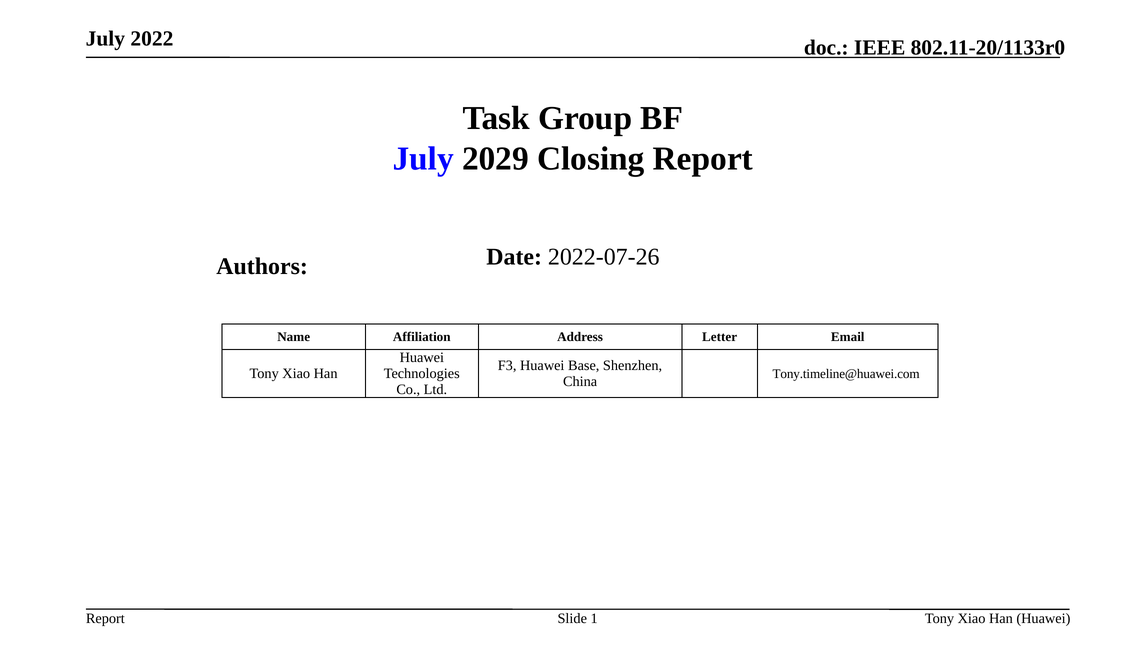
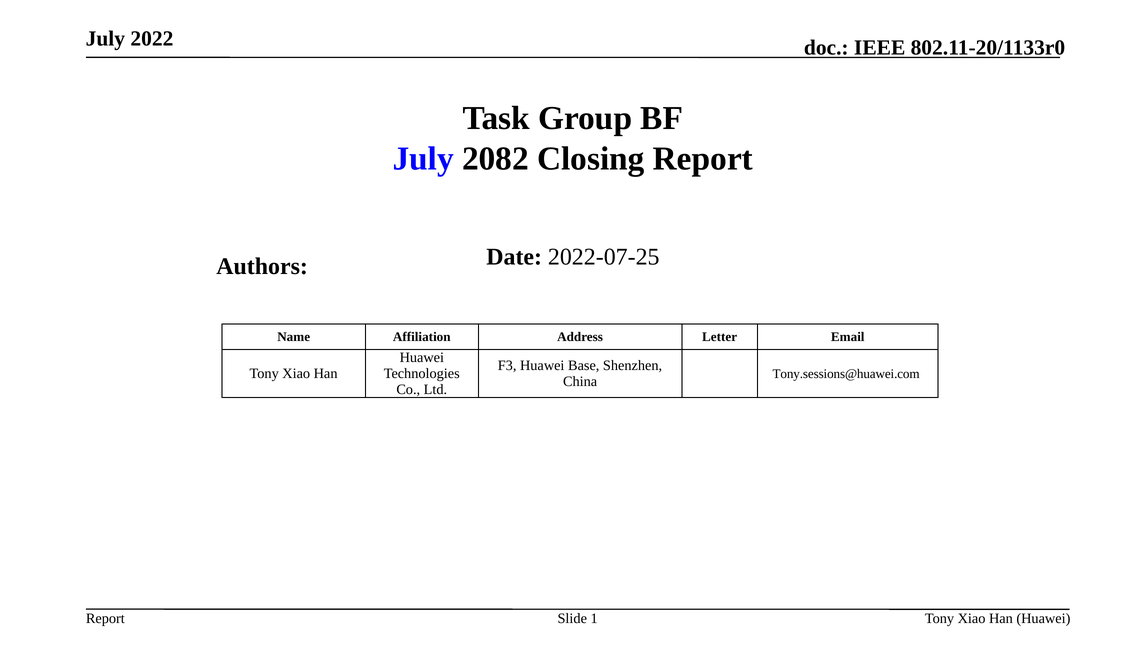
2029: 2029 -> 2082 (495, 158)
2022-07-26: 2022-07-26 -> 2022-07-25 (604, 257)
Tony.timeline@huawei.com: Tony.timeline@huawei.com -> Tony.sessions@huawei.com (846, 373)
